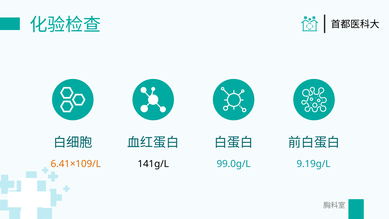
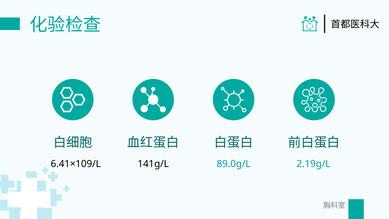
6.41×109/L colour: orange -> black (76, 164)
99.0g/L: 99.0g/L -> 89.0g/L (234, 164)
9.19g/L: 9.19g/L -> 2.19g/L (313, 164)
